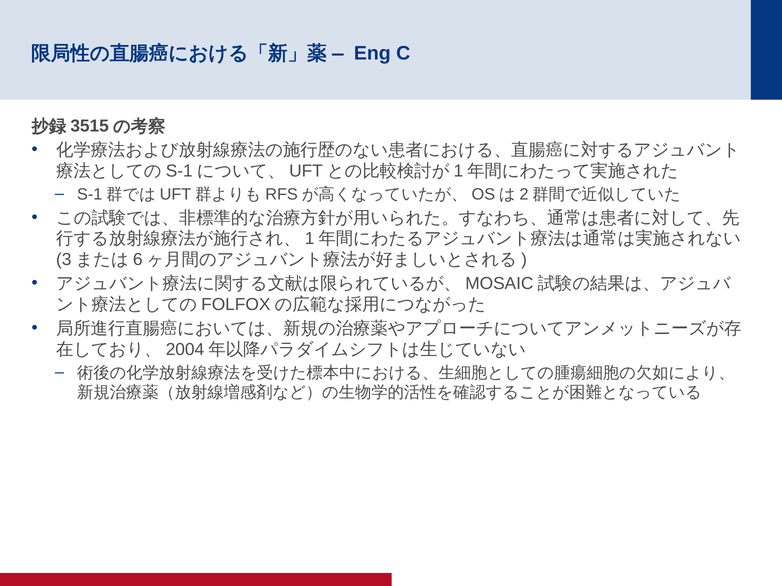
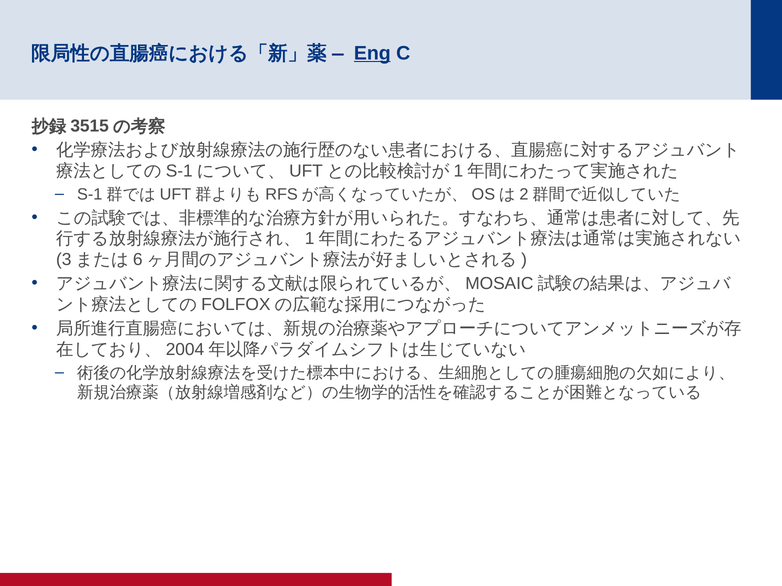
Eng underline: none -> present (372, 53)
